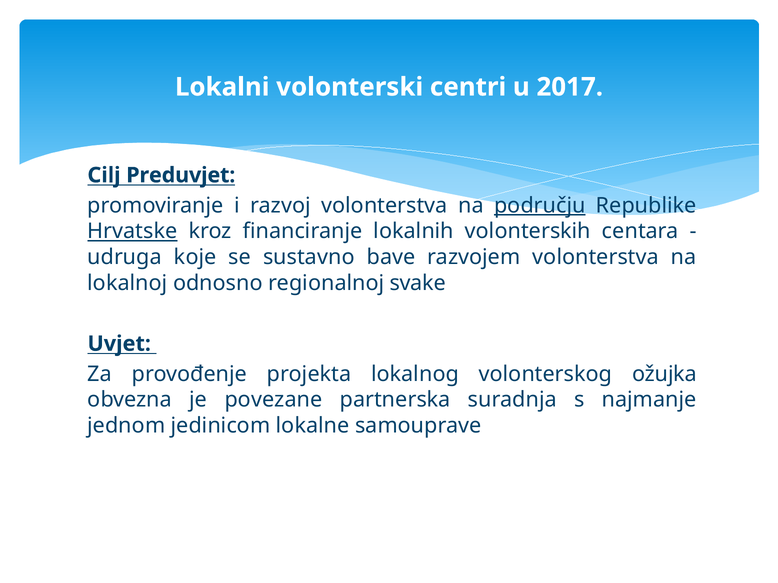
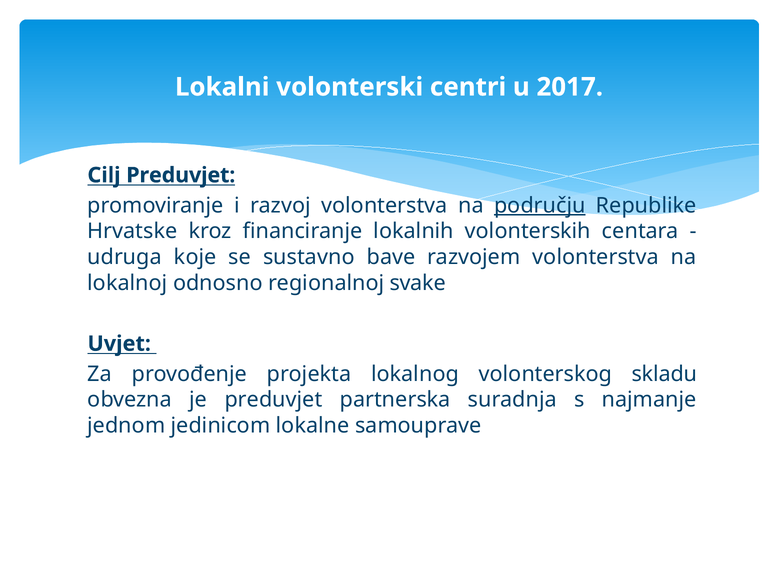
Hrvatske underline: present -> none (132, 232)
ožujka: ožujka -> skladu (664, 374)
je povezane: povezane -> preduvjet (273, 400)
